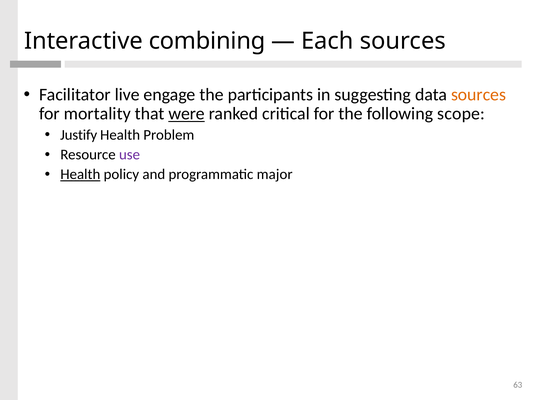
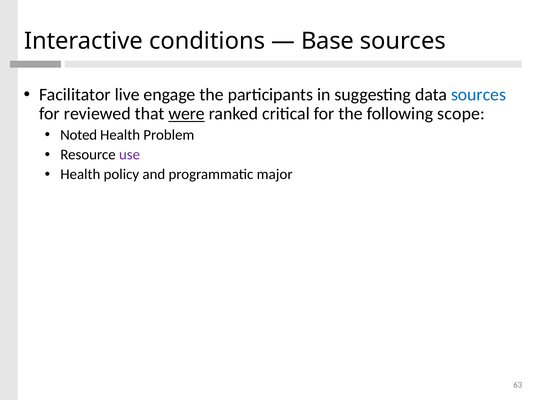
combining: combining -> conditions (207, 41)
Each: Each -> Base (327, 41)
sources colour: orange -> blue (479, 95)
mortality: mortality -> reviewed (97, 114)
Justify: Justify -> Noted (79, 135)
Health underline: present -> none (80, 175)
